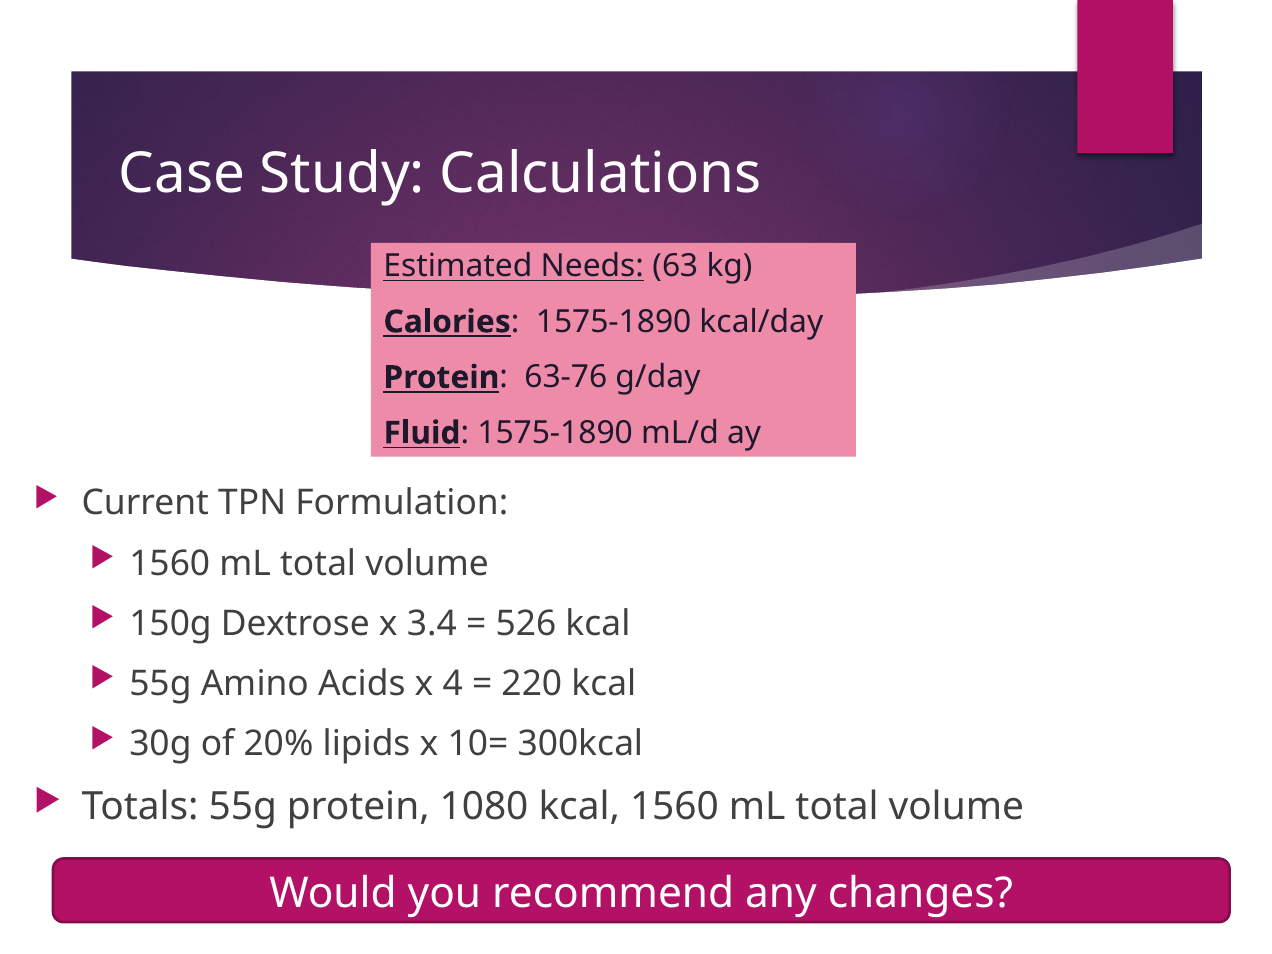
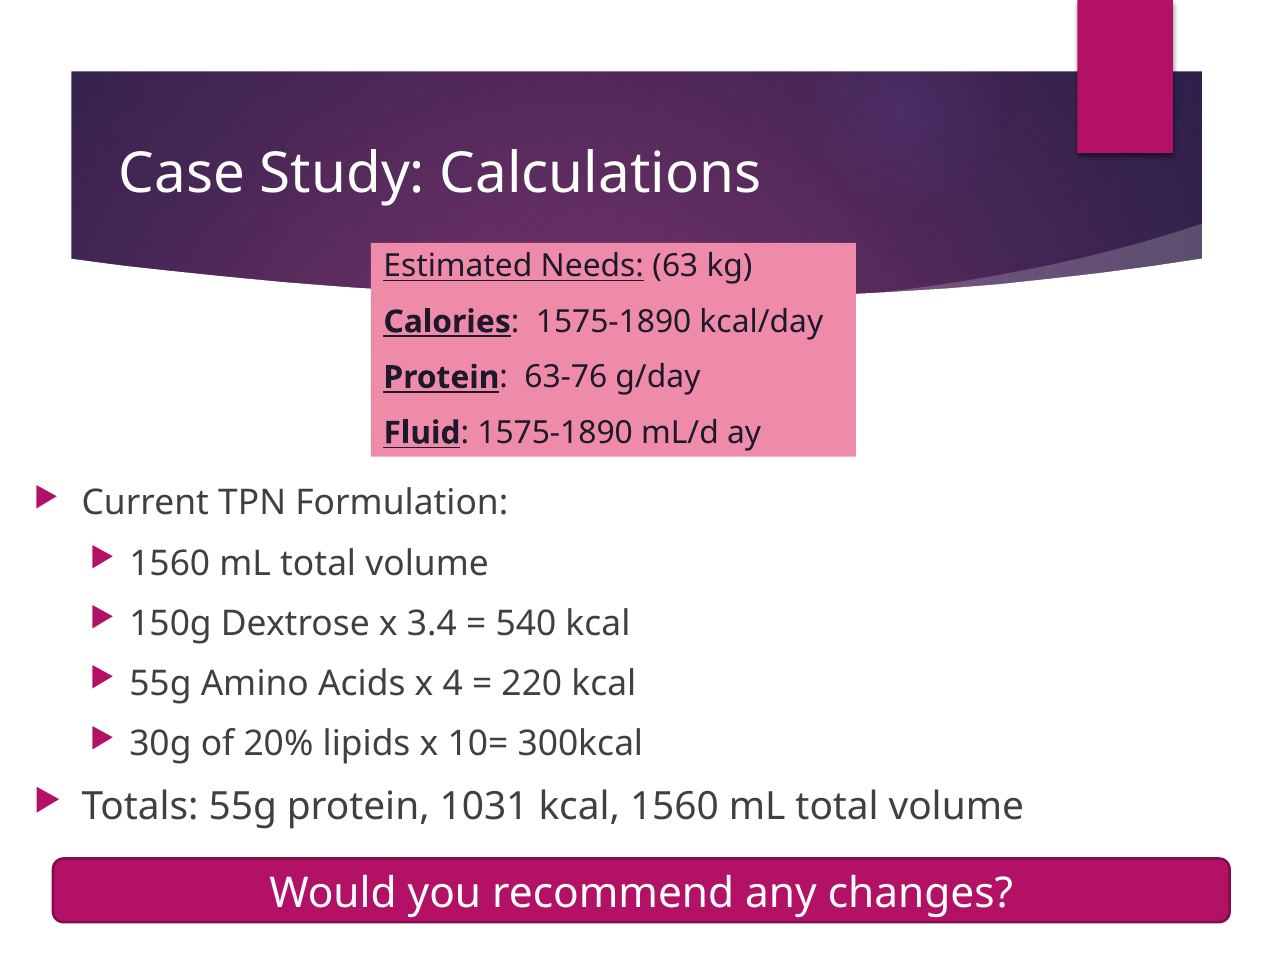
526: 526 -> 540 (526, 624)
1080: 1080 -> 1031 (484, 806)
